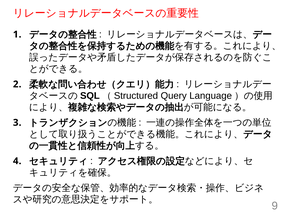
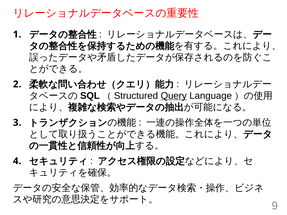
Query underline: none -> present (174, 96)
